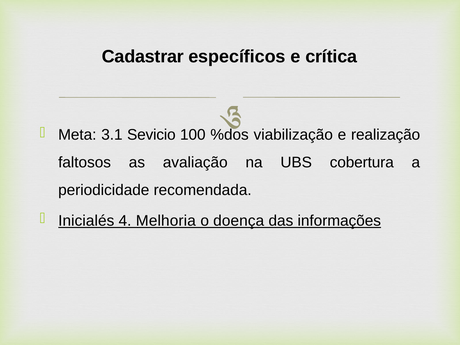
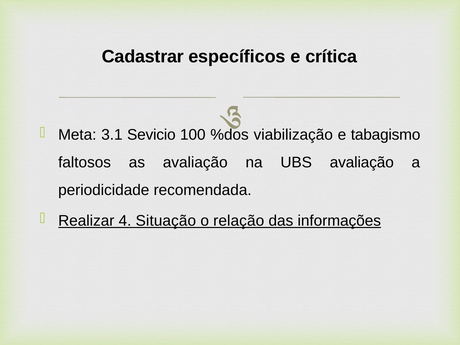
realização: realização -> tabagismo (386, 135)
UBS cobertura: cobertura -> avaliação (362, 162)
Inicialés: Inicialés -> Realizar (86, 221)
Melhoria: Melhoria -> Situação (166, 221)
doença: doença -> relação (239, 221)
